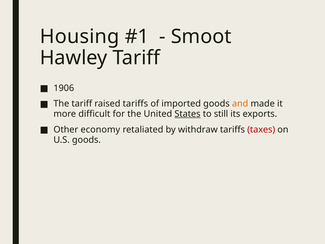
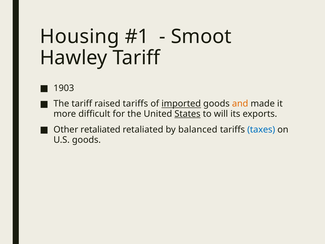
1906: 1906 -> 1903 (64, 88)
imported underline: none -> present (181, 104)
still: still -> will (221, 114)
Other economy: economy -> retaliated (100, 129)
withdraw: withdraw -> balanced (198, 129)
taxes colour: red -> blue (261, 129)
